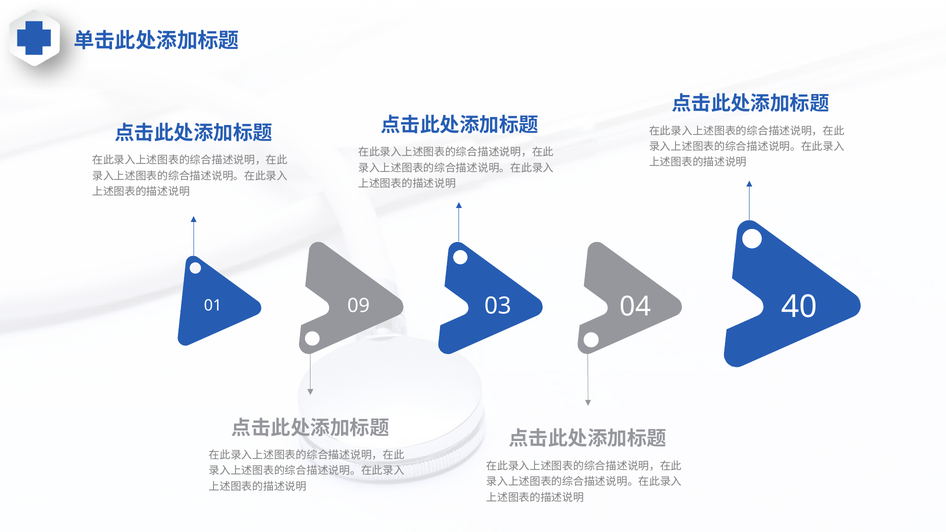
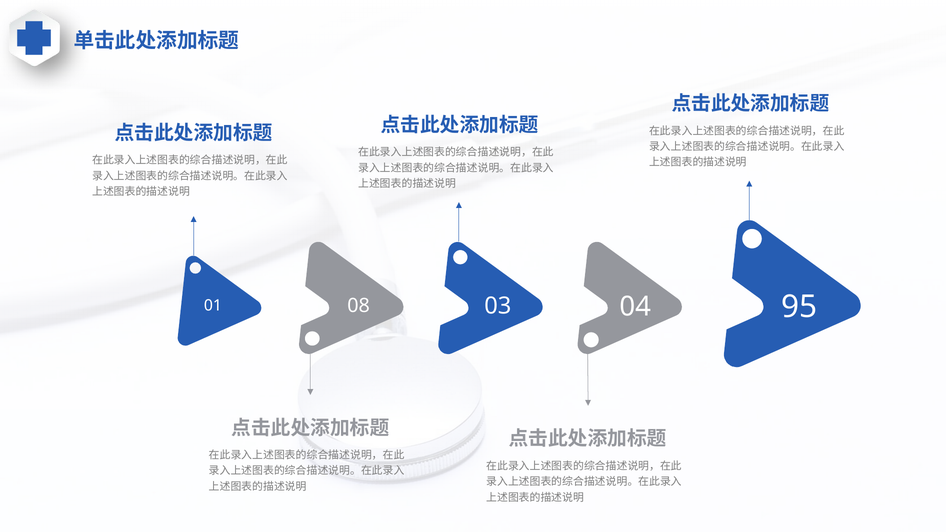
09: 09 -> 08 (359, 306)
40: 40 -> 95 (799, 307)
